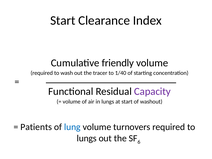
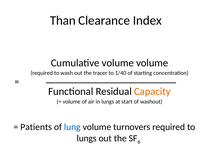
Start: Start -> Than (63, 21)
Cumulative friendly: friendly -> volume (118, 63)
Capacity colour: purple -> orange (152, 91)
